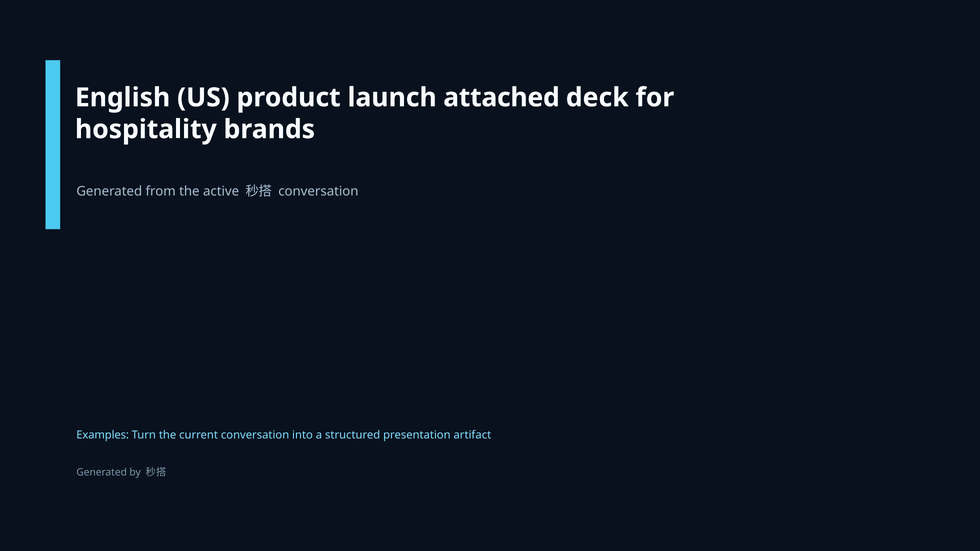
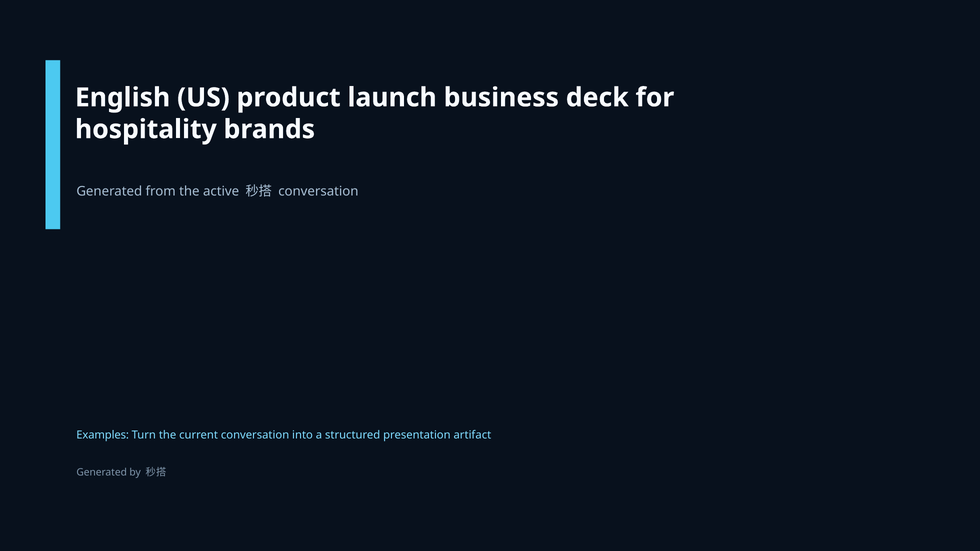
attached: attached -> business (501, 98)
